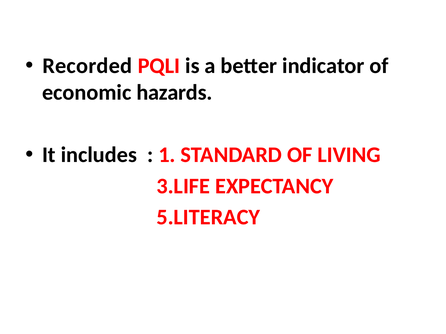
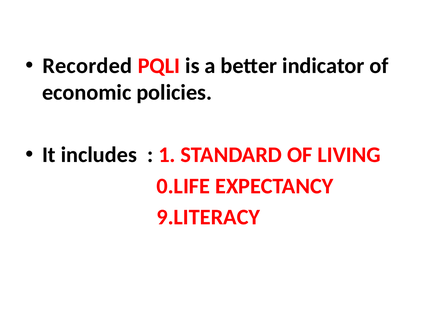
hazards: hazards -> policies (174, 93)
3.LIFE: 3.LIFE -> 0.LIFE (183, 186)
5.LITERACY: 5.LITERACY -> 9.LITERACY (208, 218)
